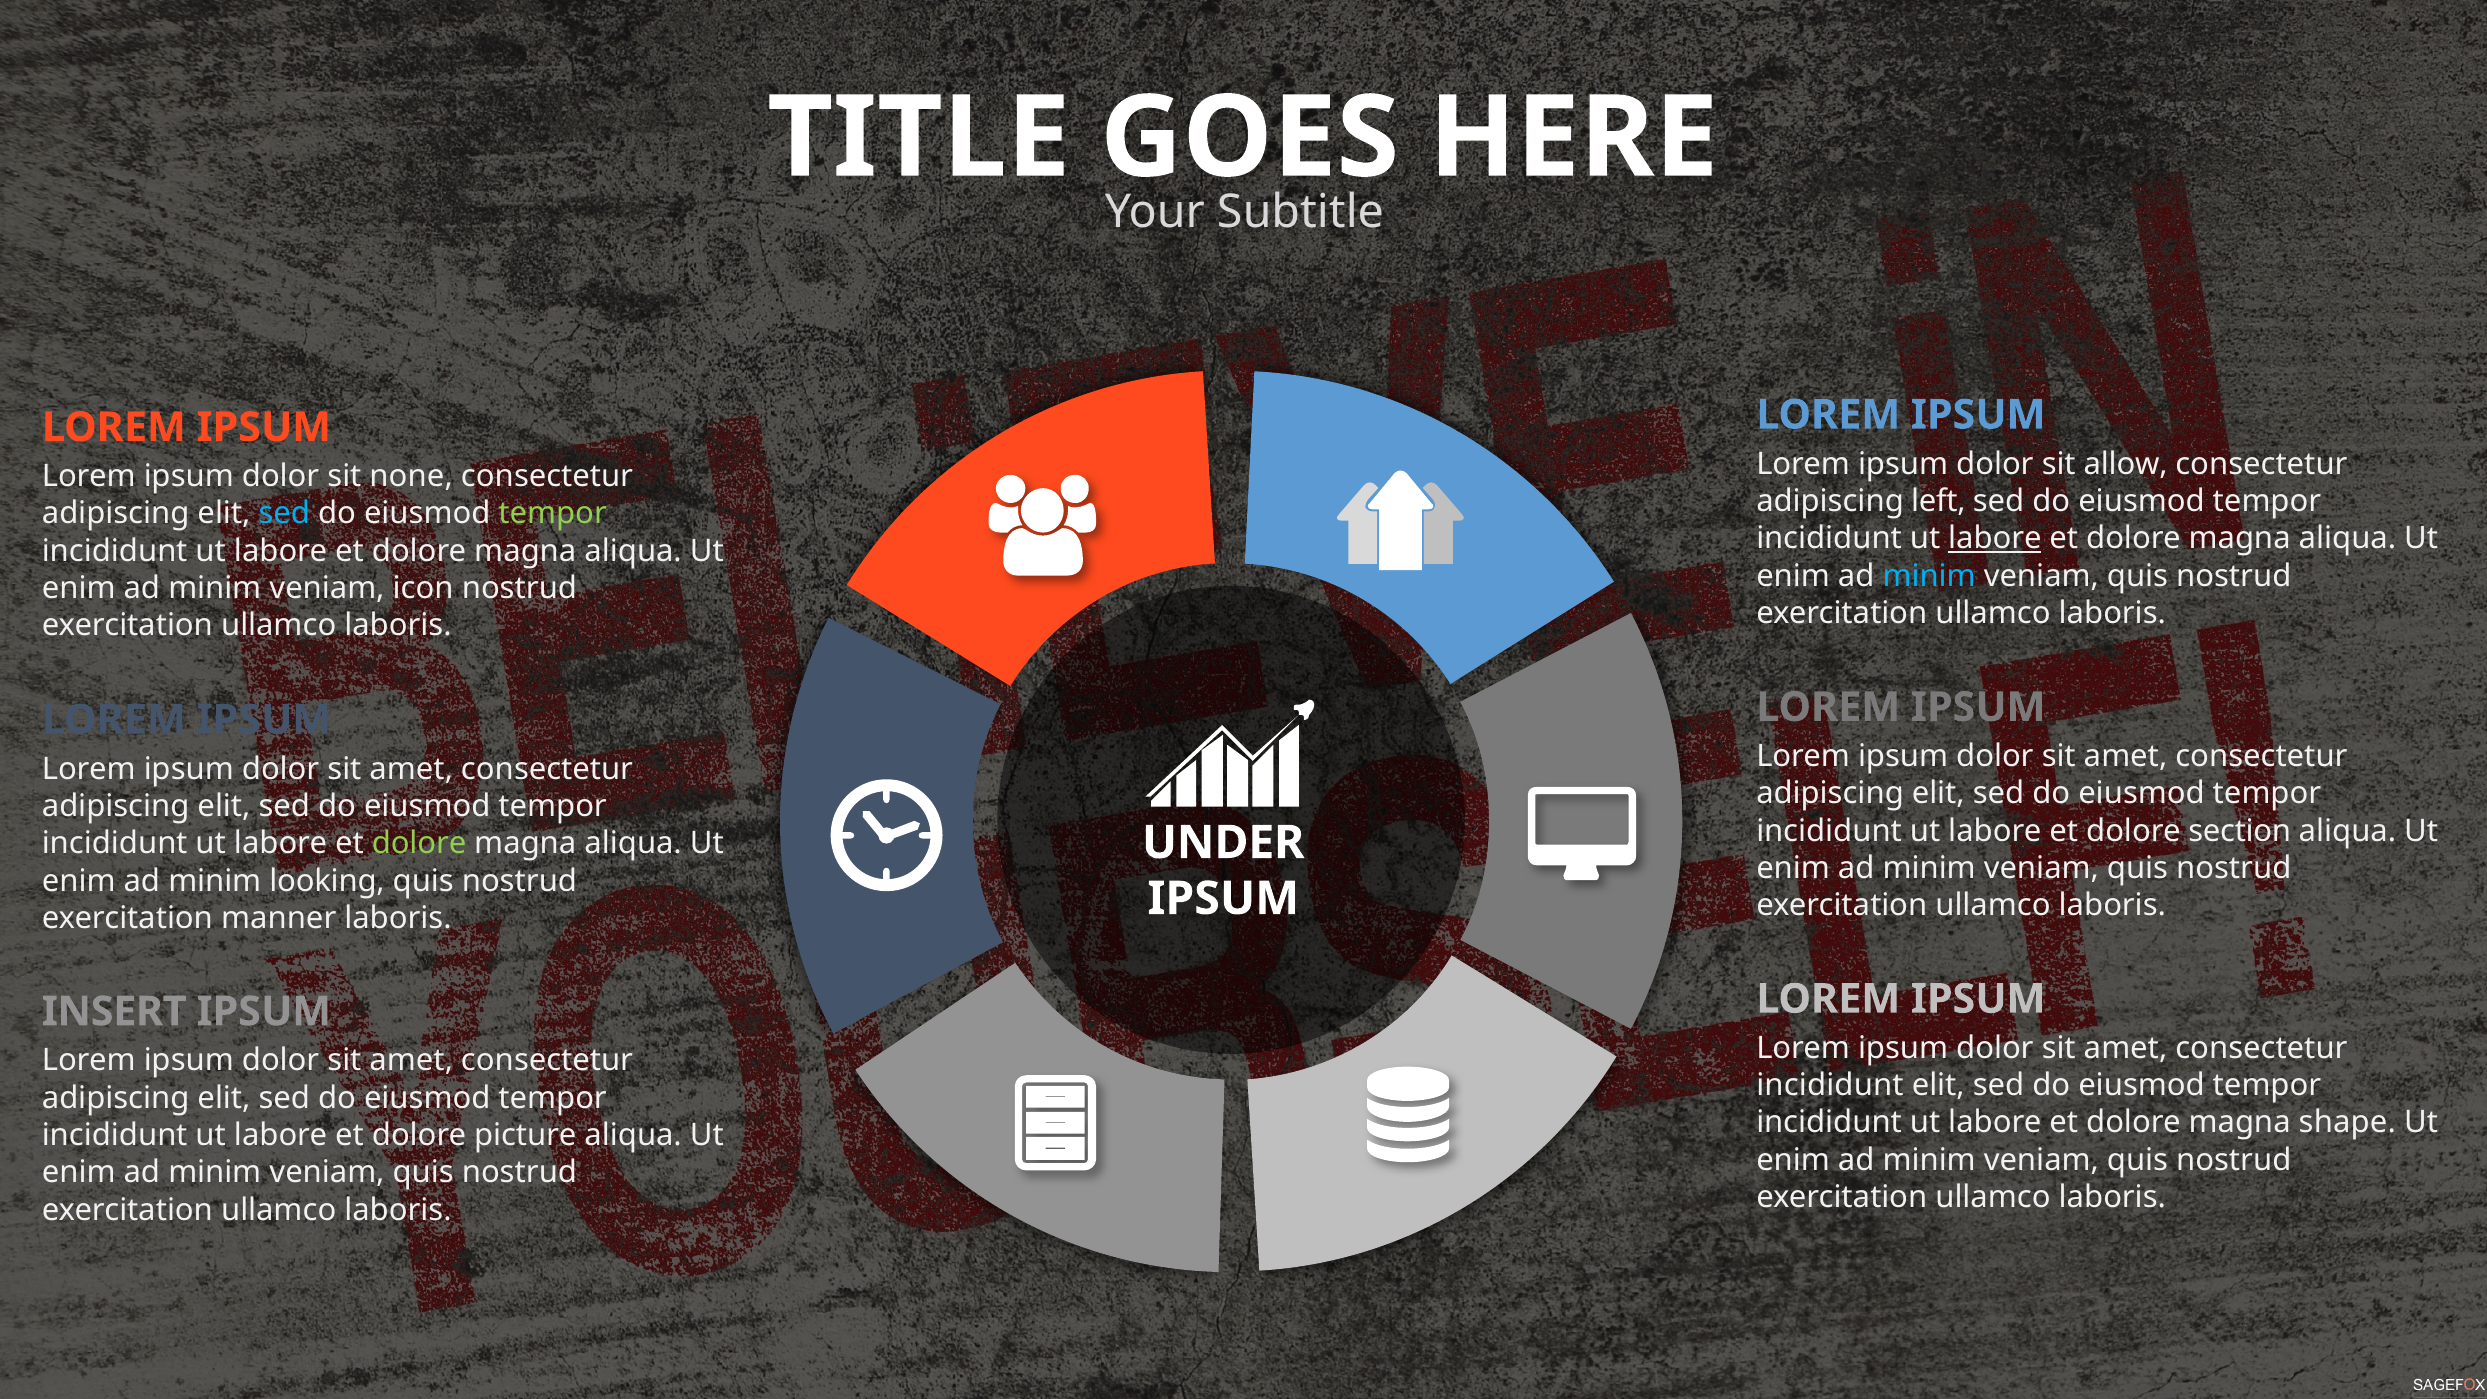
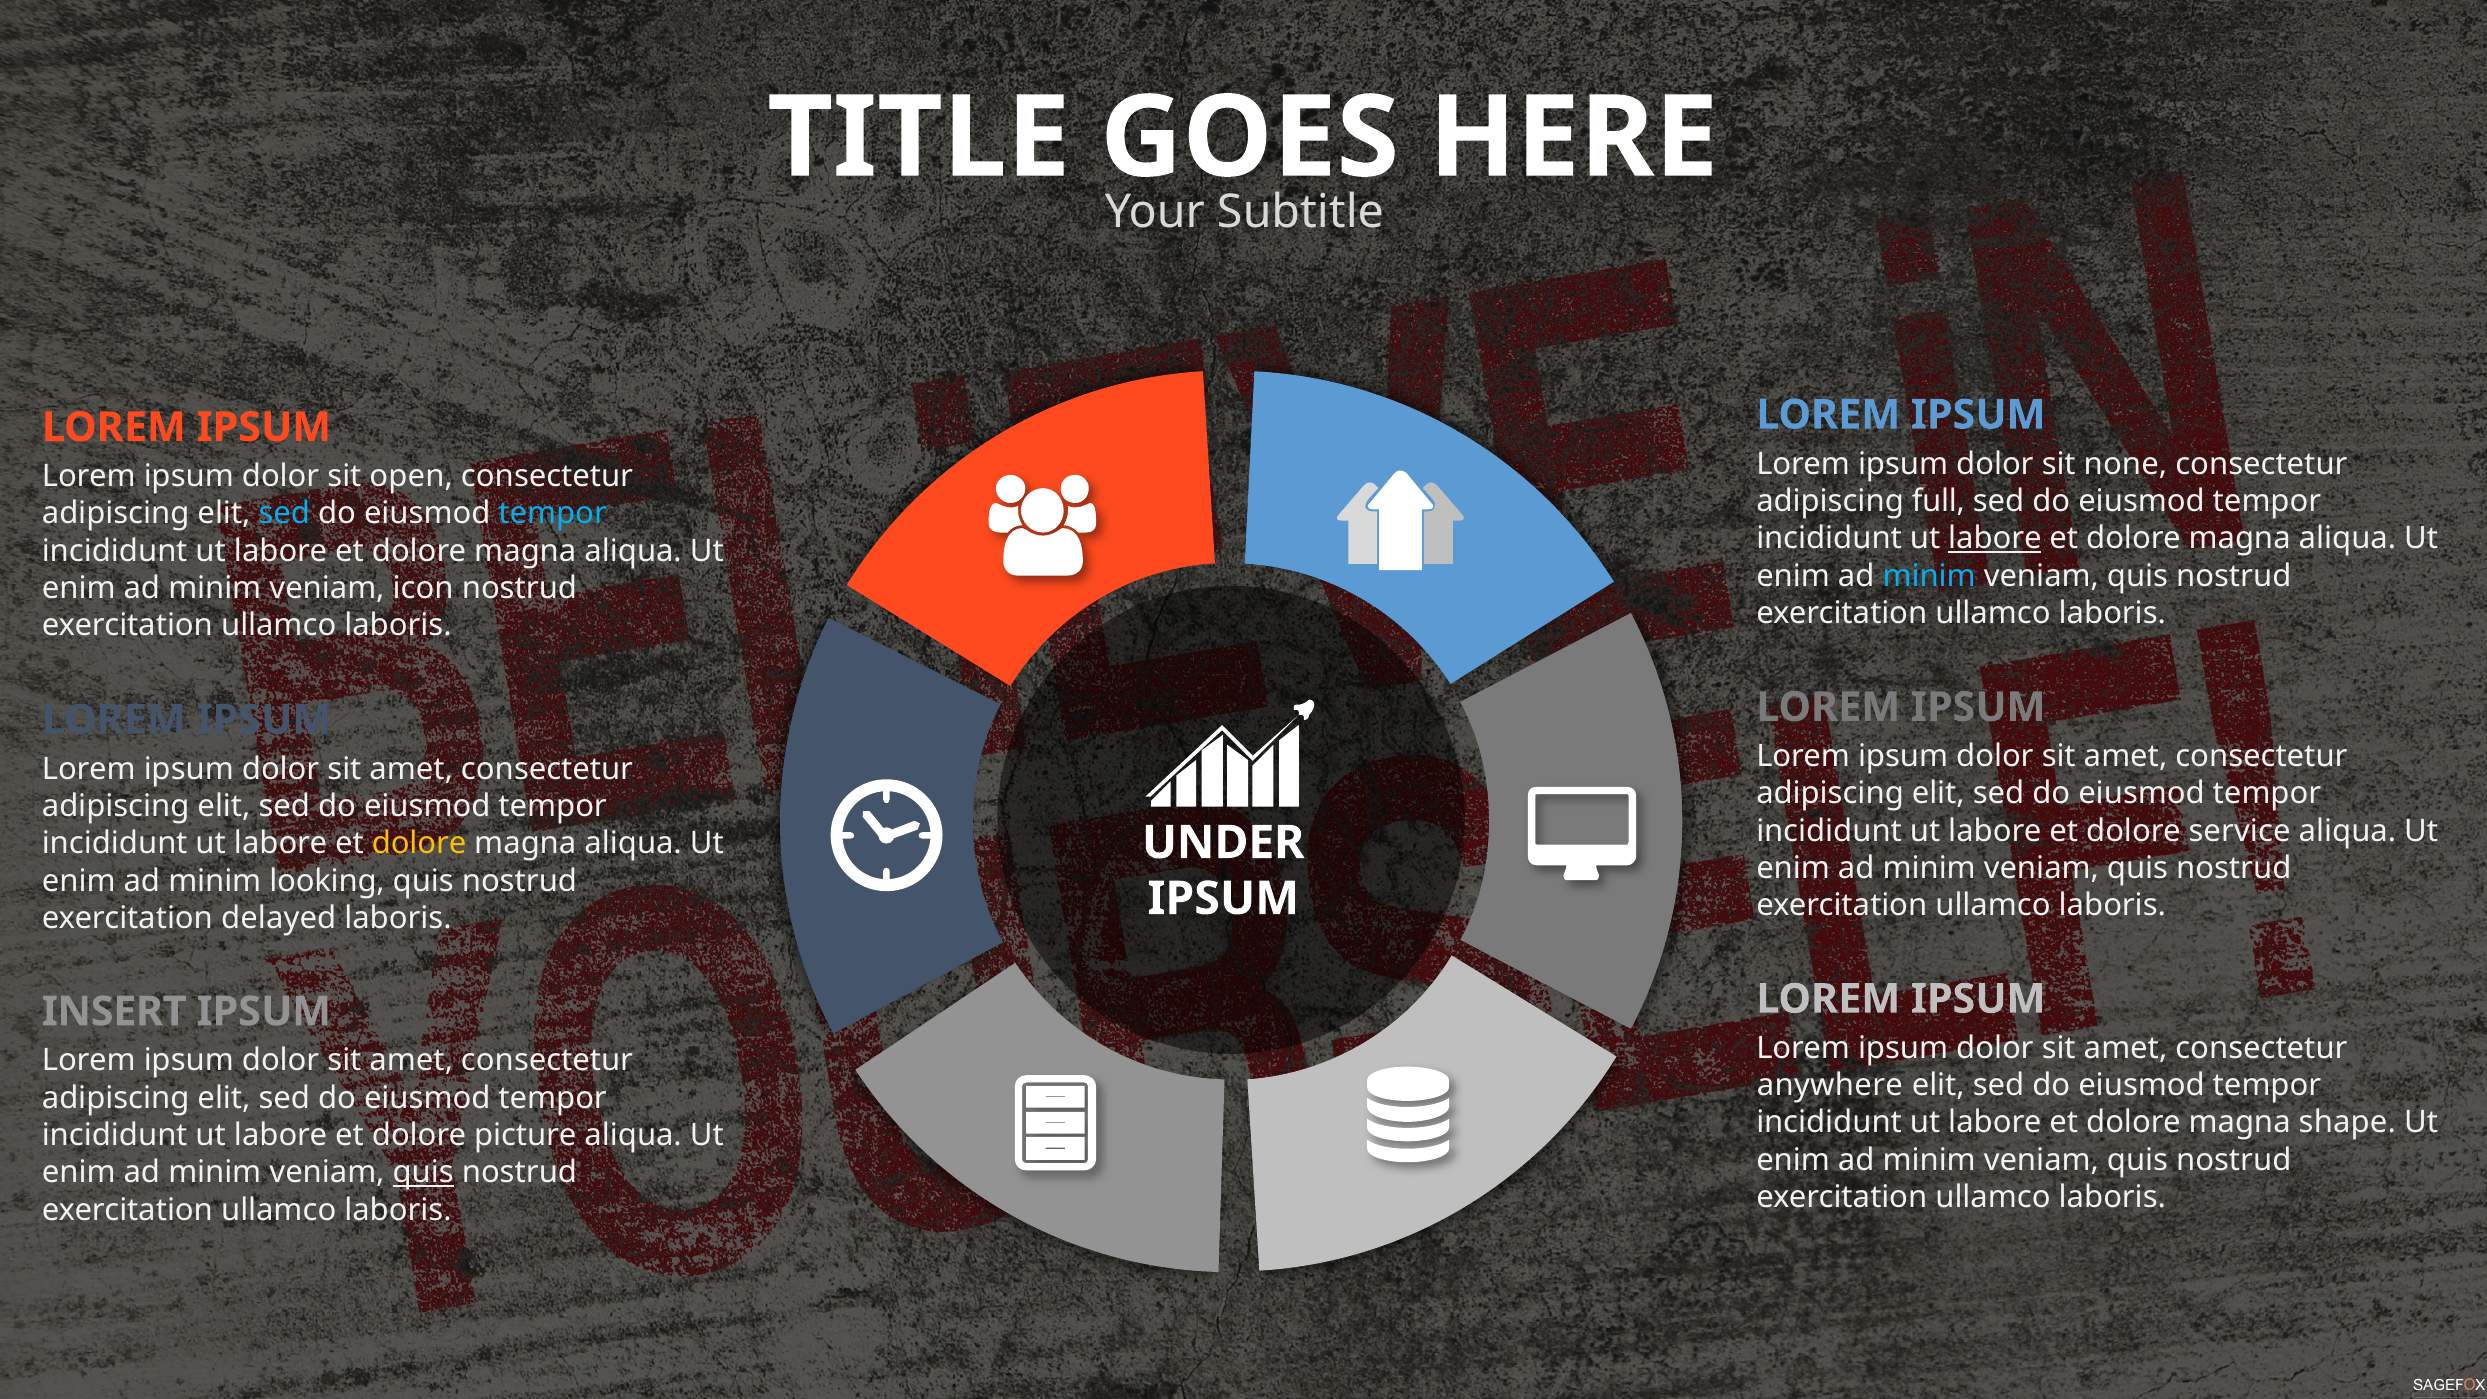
allow: allow -> none (2125, 464)
none: none -> open (411, 476)
left: left -> full (1938, 501)
tempor colour: light green -> light blue (553, 514)
section: section -> service (2240, 831)
dolore colour: light green -> yellow (419, 843)
manner: manner -> delayed (279, 918)
incididunt: incididunt -> anywhere (1830, 1085)
quis underline: none -> present (423, 1172)
